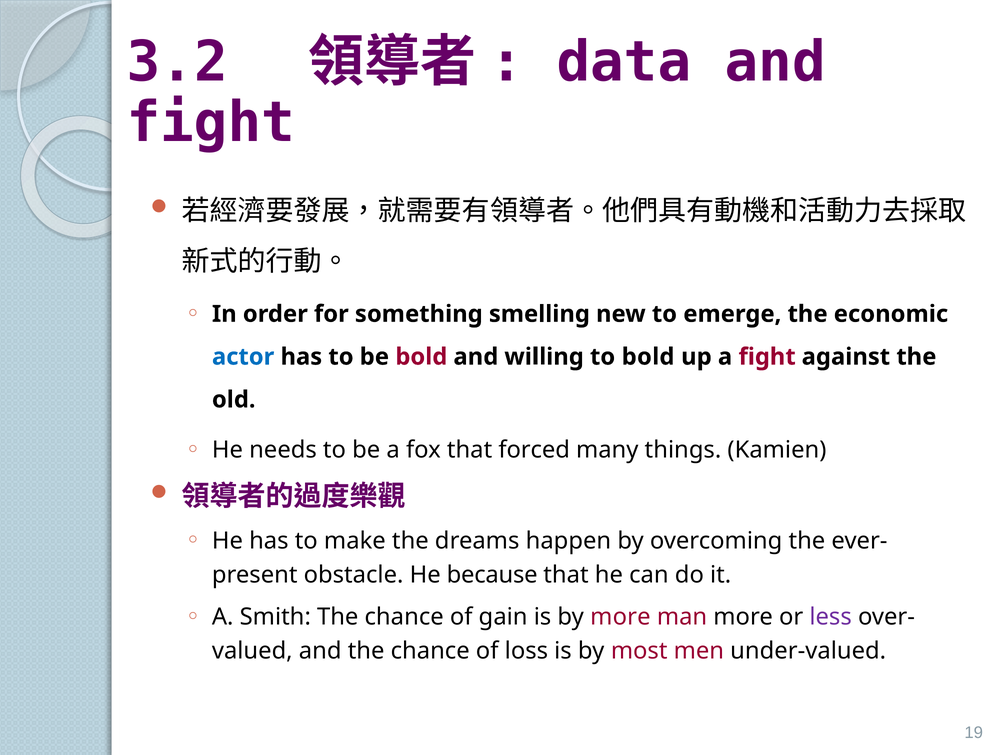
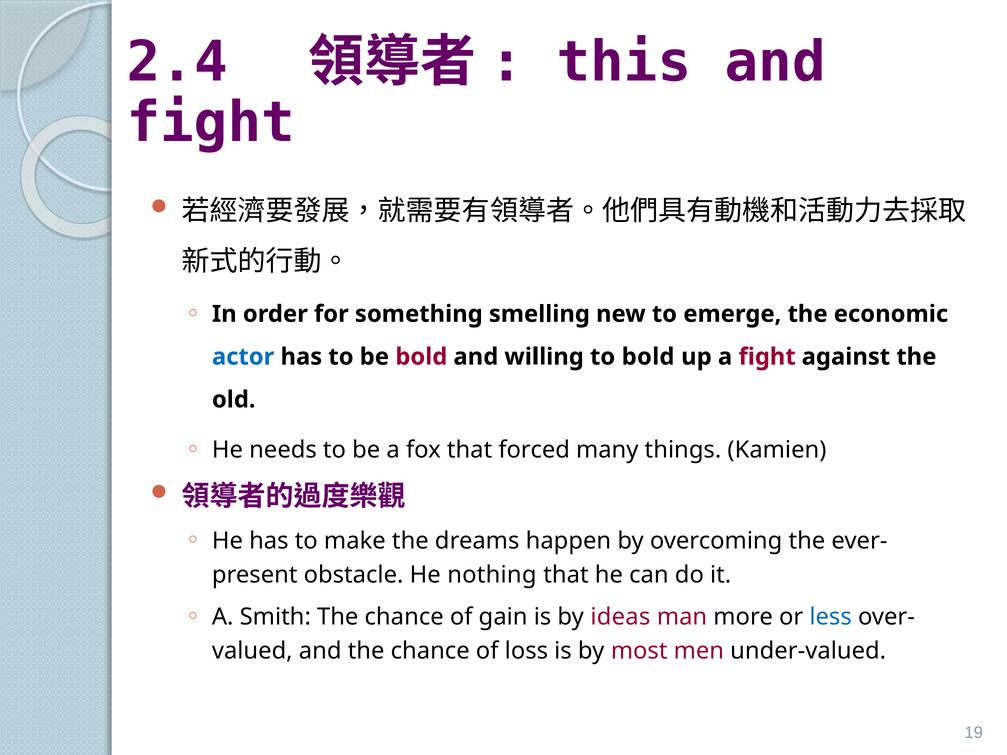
3.2: 3.2 -> 2.4 (177, 62)
data: data -> this (624, 62)
because: because -> nothing (492, 575)
by more: more -> ideas (620, 617)
less colour: purple -> blue (831, 617)
